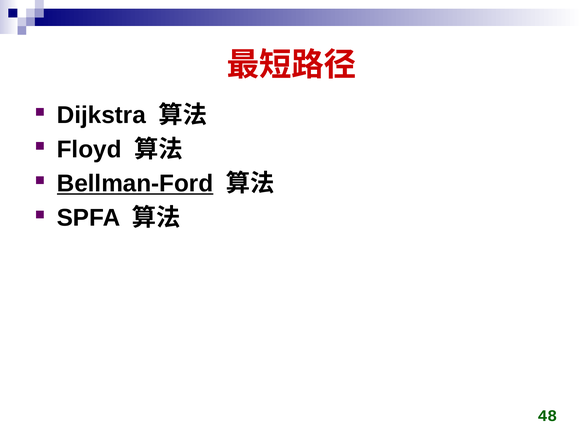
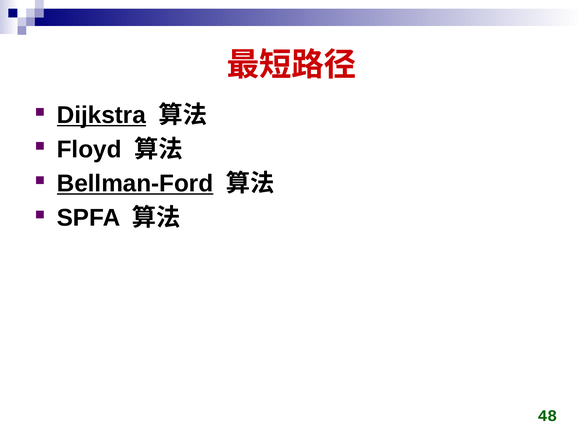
Dijkstra underline: none -> present (101, 115)
